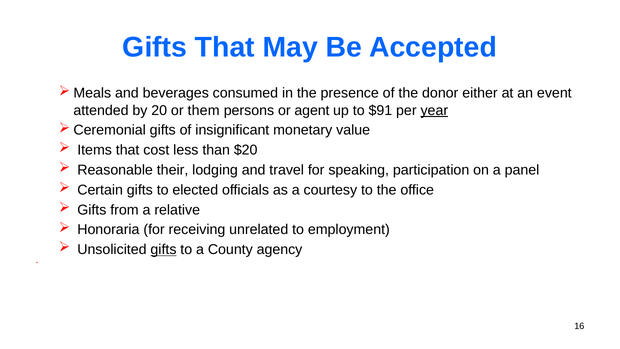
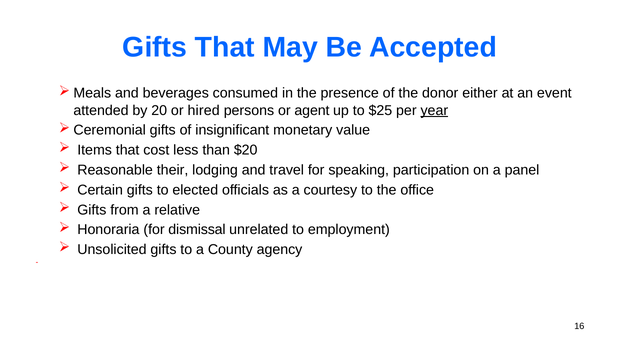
them: them -> hired (204, 110)
$91: $91 -> $25 (380, 110)
receiving: receiving -> dismissal (197, 230)
gifts underline: present -> none (163, 249)
